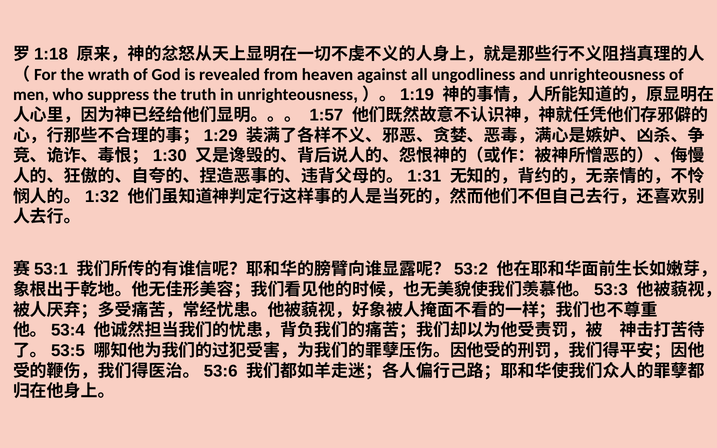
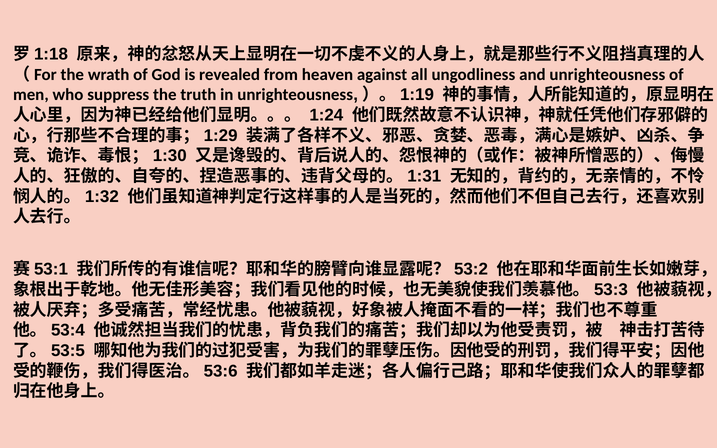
1:57: 1:57 -> 1:24 (326, 115)
